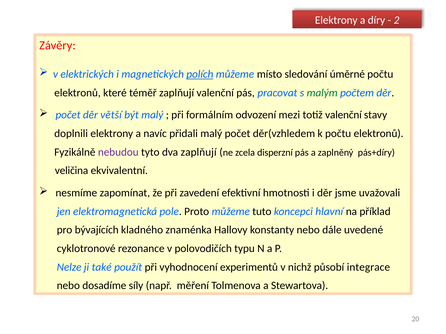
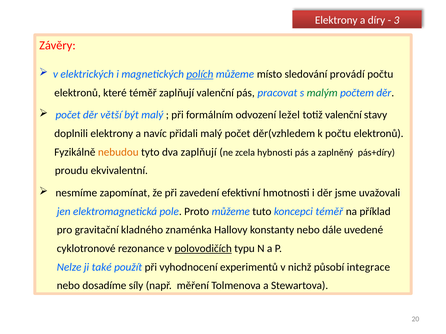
2: 2 -> 3 (397, 20)
úměrné: úměrné -> provádí (347, 74)
mezi: mezi -> ležel (289, 115)
nebudou colour: purple -> orange (118, 152)
disperzní: disperzní -> hybnosti (275, 153)
veličina: veličina -> proudu (71, 171)
koncepci hlavní: hlavní -> téměř (329, 212)
bývajících: bývajících -> gravitační (97, 230)
polovodičích underline: none -> present (203, 249)
